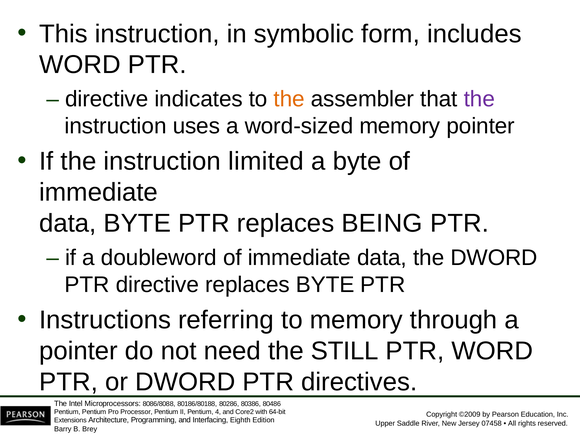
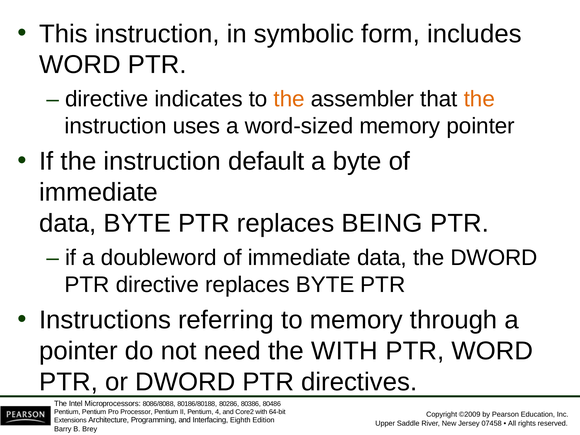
the colour: purple -> orange (479, 99)
limited: limited -> default (266, 161)
the STILL: STILL -> WITH (345, 351)
